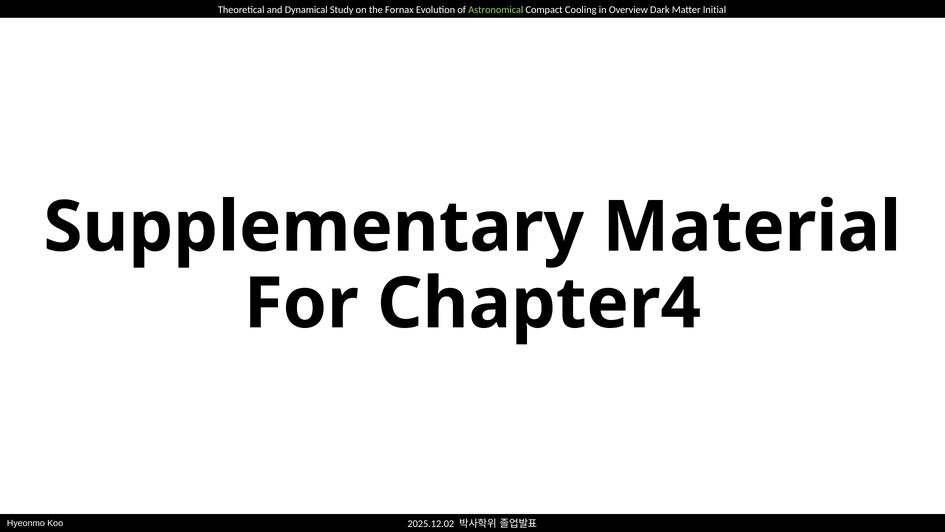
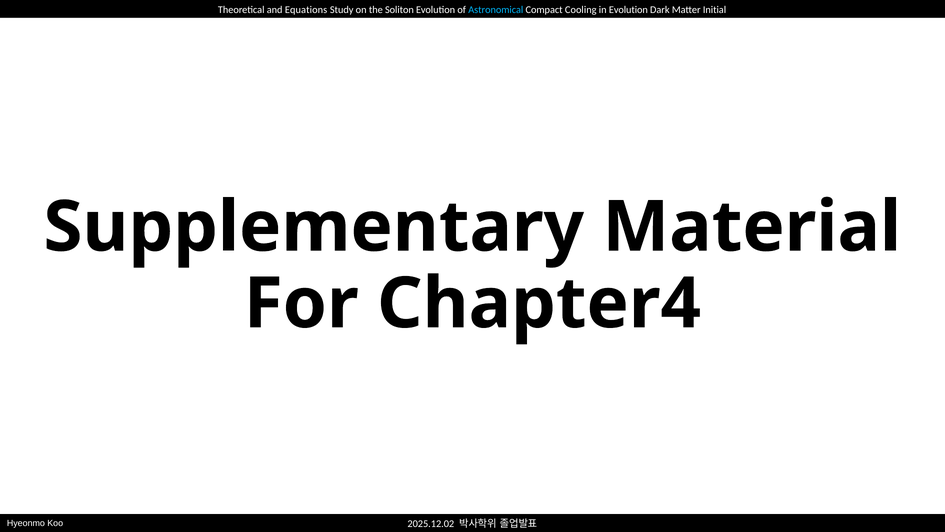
Dynamical: Dynamical -> Equations (306, 10)
Fornax: Fornax -> Soliton (399, 10)
Astronomical colour: light green -> light blue (496, 10)
in Overview: Overview -> Evolution (628, 10)
